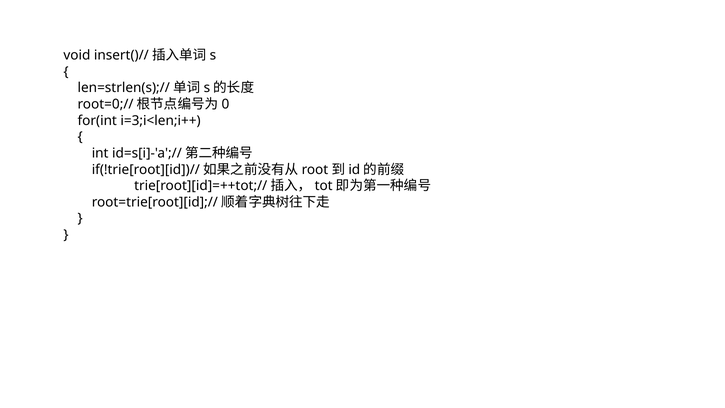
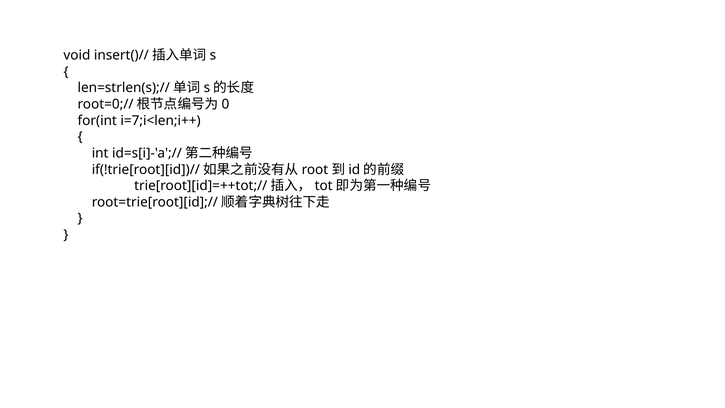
i=3;i<len;i++: i=3;i<len;i++ -> i=7;i<len;i++ (161, 121)
